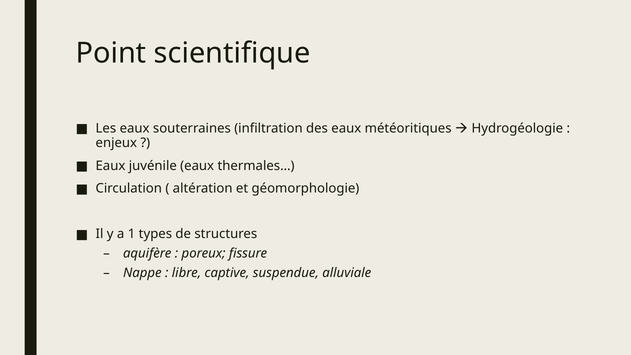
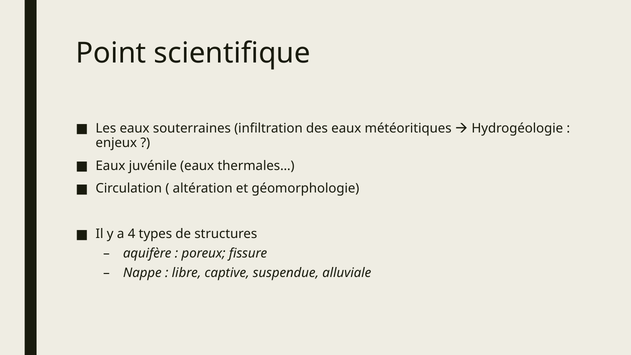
1: 1 -> 4 (132, 234)
